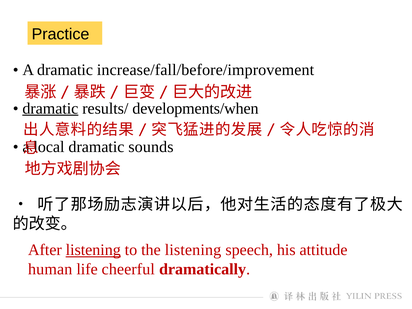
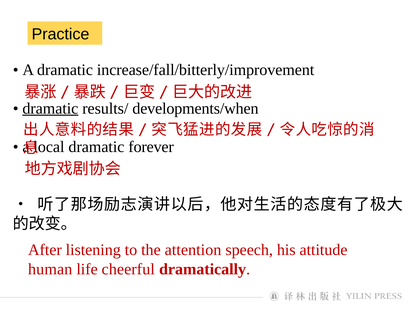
increase/fall/before/improvement: increase/fall/before/improvement -> increase/fall/bitterly/improvement (206, 70)
sounds: sounds -> forever (151, 147)
listening underline: present -> none (93, 250)
the listening: listening -> attention (193, 250)
